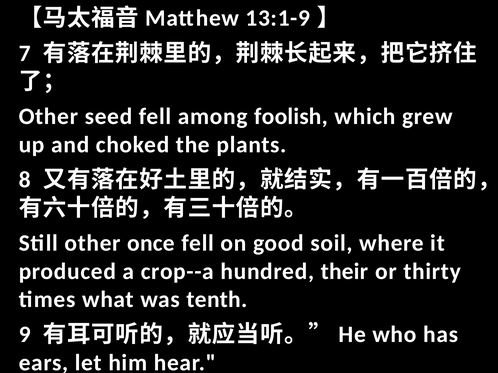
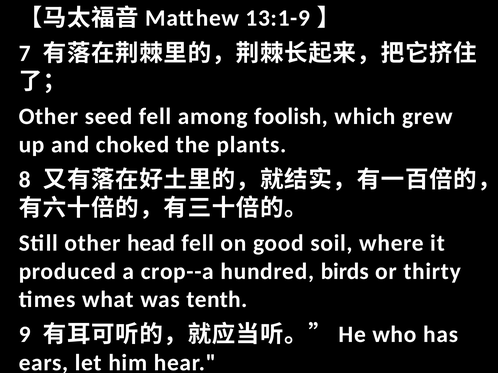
once: once -> head (151, 243)
their: their -> birds (345, 272)
